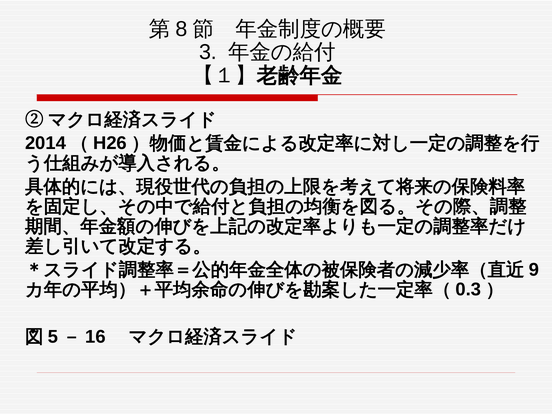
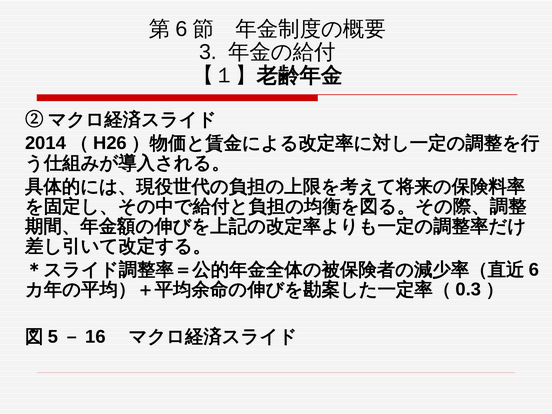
8: 8 -> 6 (181, 29)
9: 9 -> 6 (534, 270)
